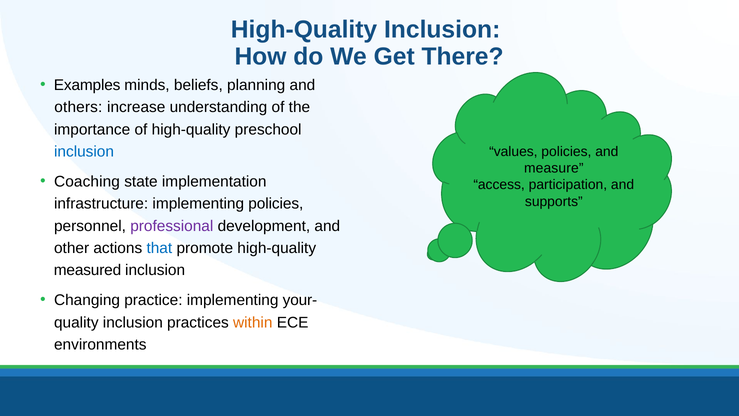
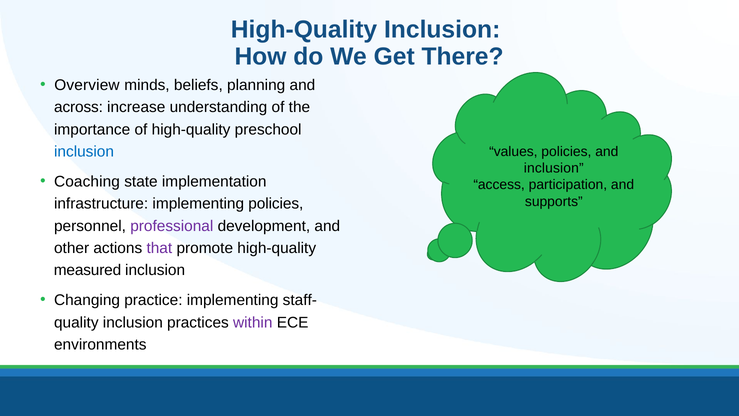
Examples: Examples -> Overview (87, 85)
others: others -> across (79, 107)
measure: measure -> inclusion (554, 168)
that colour: blue -> purple (159, 248)
your-: your- -> staff- (300, 300)
within colour: orange -> purple (253, 322)
